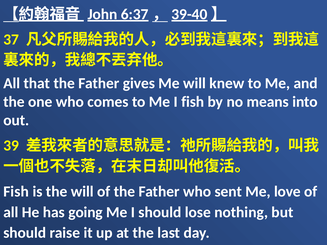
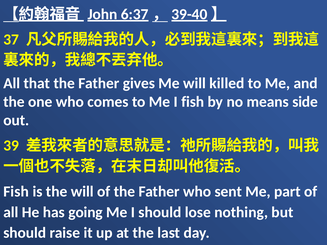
knew: knew -> killed (227, 83)
into: into -> side (305, 102)
love: love -> part (287, 192)
